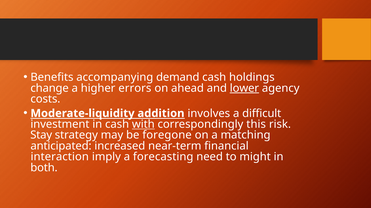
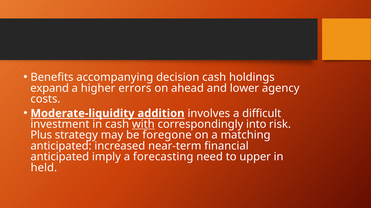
demand: demand -> decision (178, 78)
change: change -> expand (50, 88)
lower underline: present -> none (244, 88)
this: this -> into (256, 125)
Stay: Stay -> Plus (41, 135)
interaction: interaction -> anticipated (60, 157)
might: might -> upper (255, 157)
both: both -> held (44, 168)
